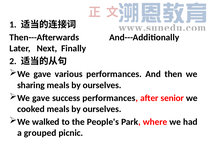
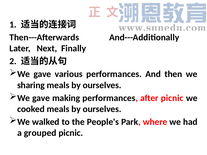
success: success -> making (66, 98)
after senior: senior -> picnic (172, 98)
